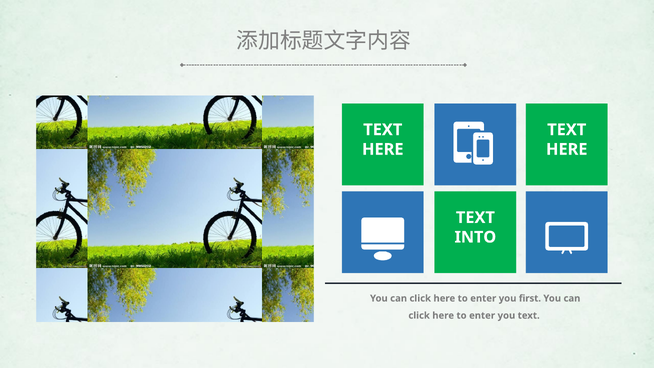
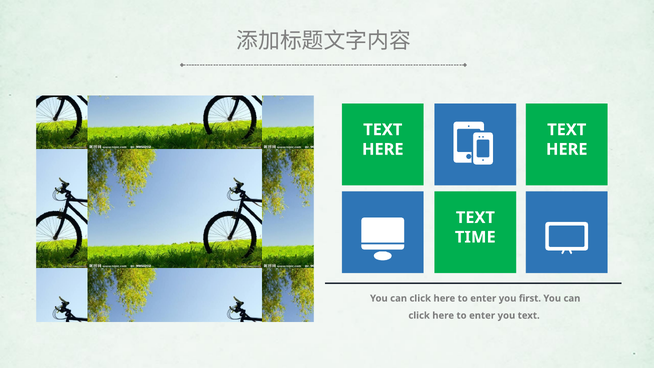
INTO: INTO -> TIME (475, 237)
